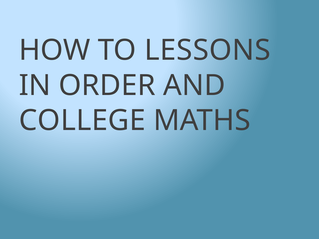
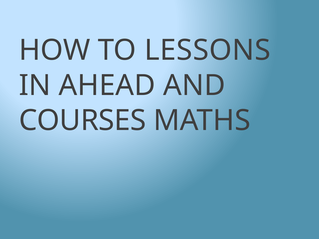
ORDER: ORDER -> AHEAD (107, 85)
COLLEGE: COLLEGE -> COURSES (82, 121)
